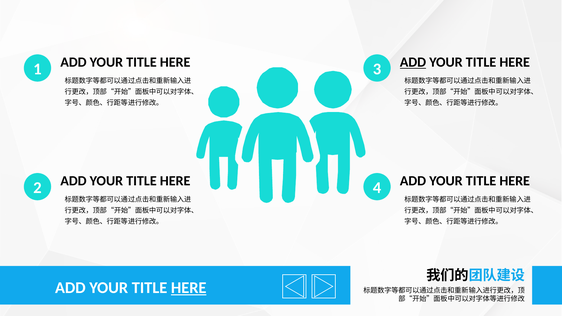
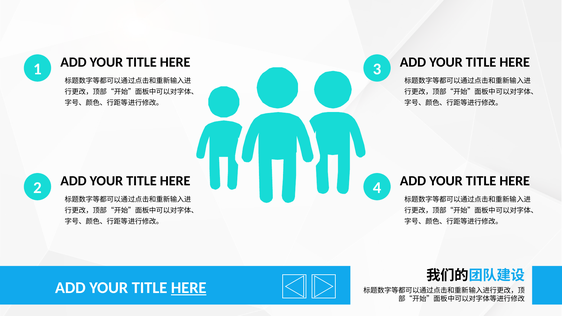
ADD underline: present -> none (413, 62)
